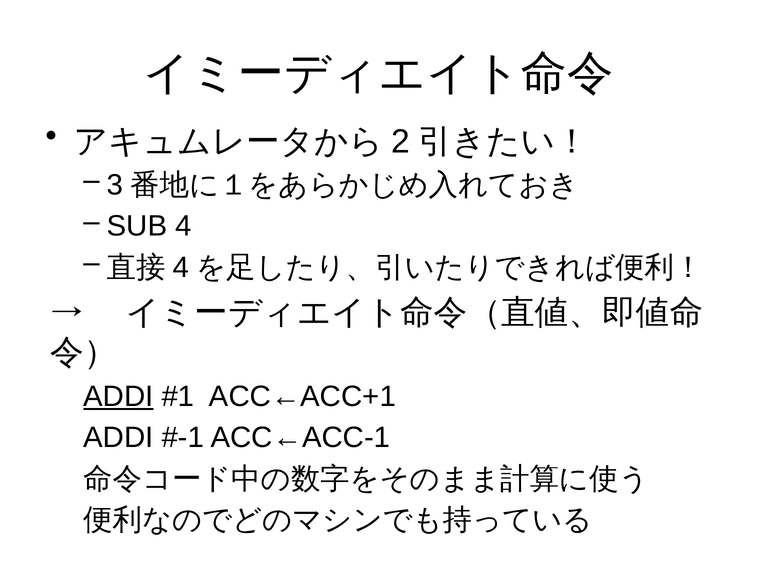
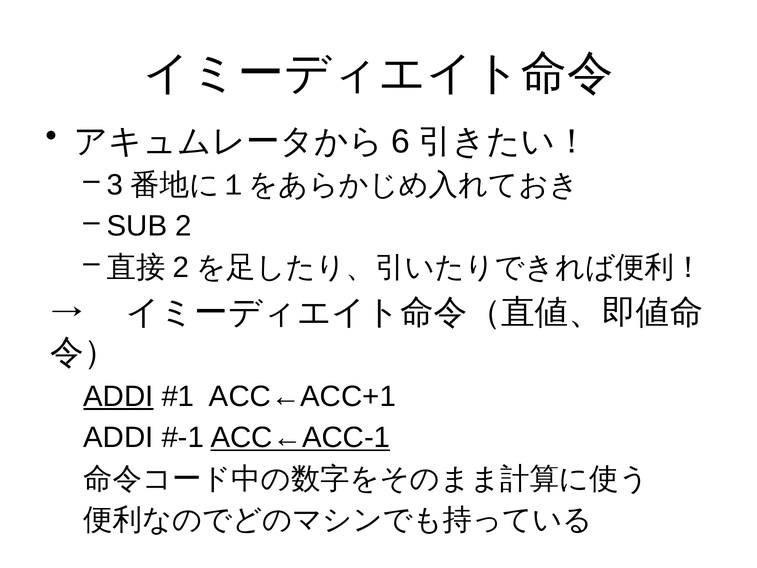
2: 2 -> 6 (401, 141)
SUB 4: 4 -> 2 (184, 226)
4: 4 -> 2 (181, 267)
ACC←ACC-1 underline: none -> present (300, 437)
